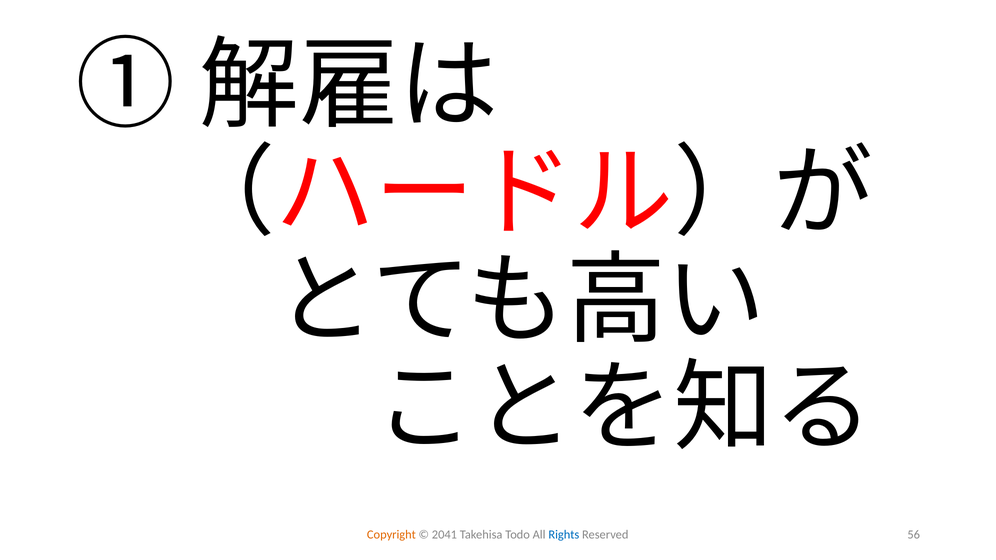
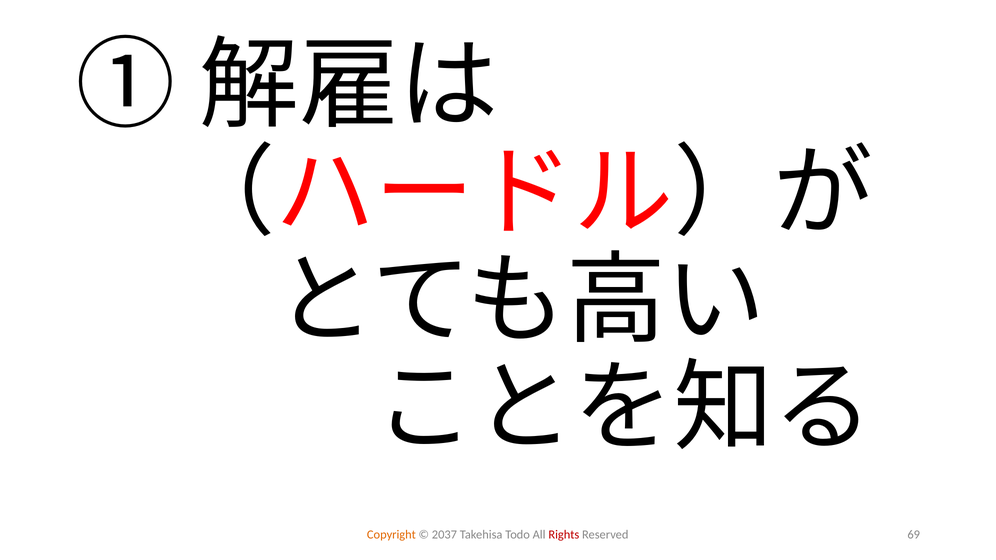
2041: 2041 -> 2037 (444, 535)
Rights colour: blue -> red (564, 535)
56: 56 -> 69 (914, 535)
